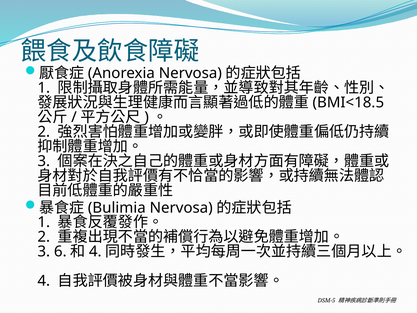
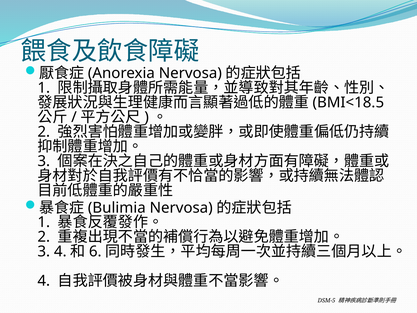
3 6: 6 -> 4 (60, 251)
4: 4 -> 6 (95, 251)
